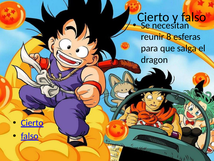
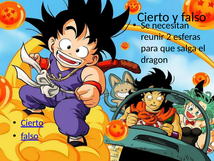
8: 8 -> 2 (169, 37)
